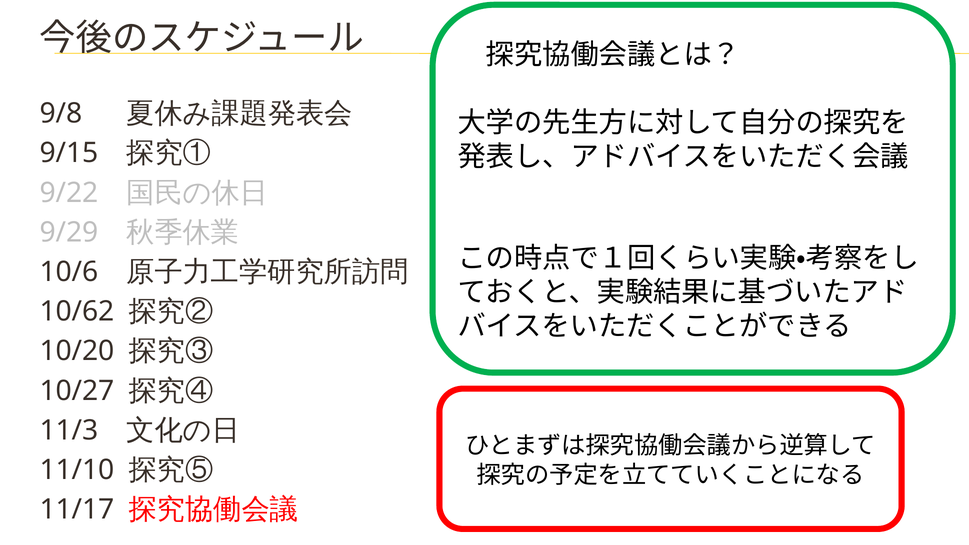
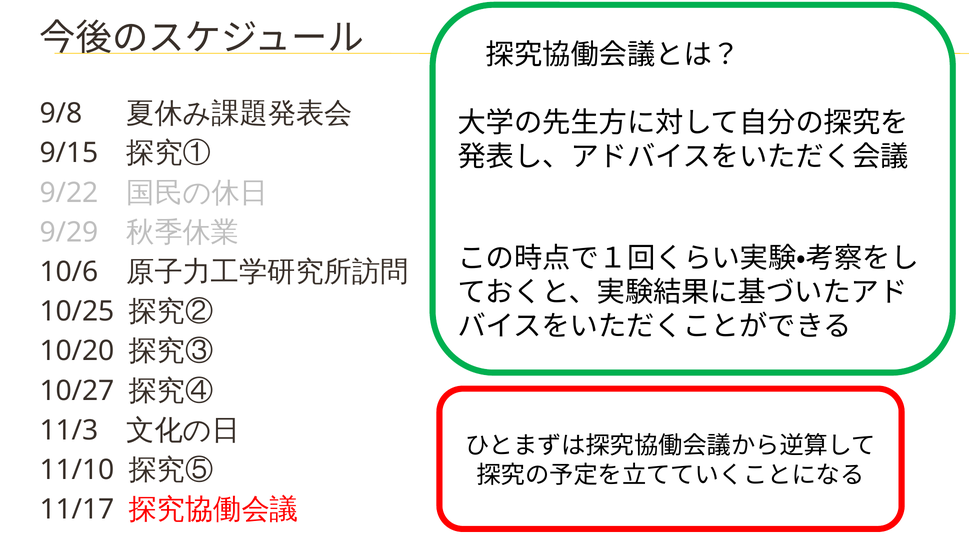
10/62: 10/62 -> 10/25 (77, 312)
